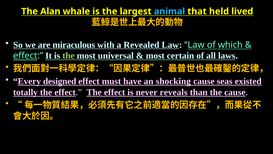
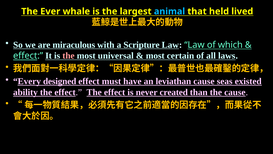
Alan: Alan -> Ever (50, 11)
Revealed: Revealed -> Scripture (142, 45)
the colour: light green -> pink (69, 56)
shocking: shocking -> leviathan (173, 81)
totally: totally -> ability (25, 92)
reveals: reveals -> created (174, 92)
